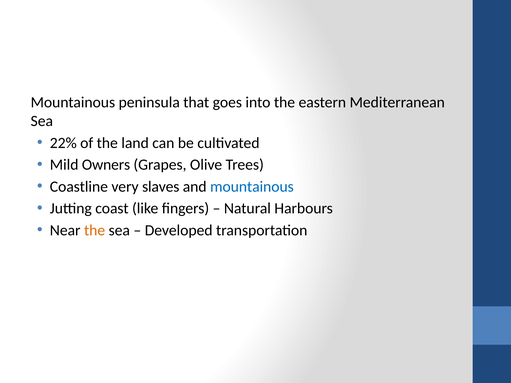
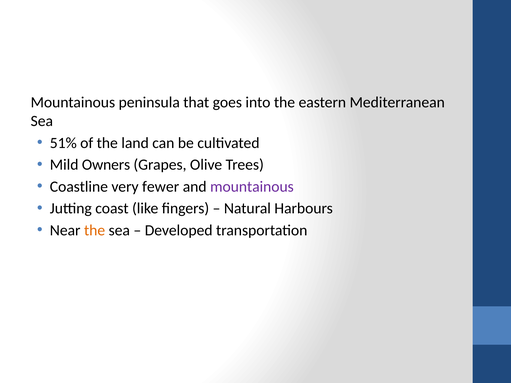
22%: 22% -> 51% (63, 143)
slaves: slaves -> fewer (161, 187)
mountainous colour: blue -> purple (252, 187)
